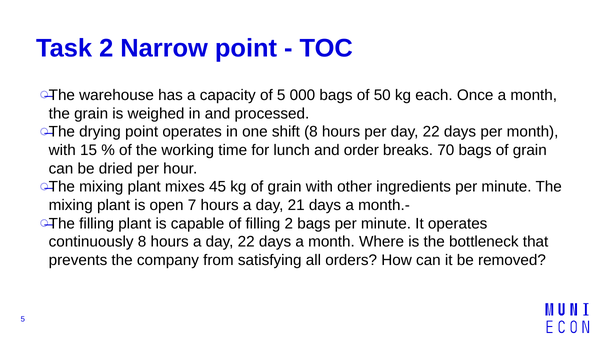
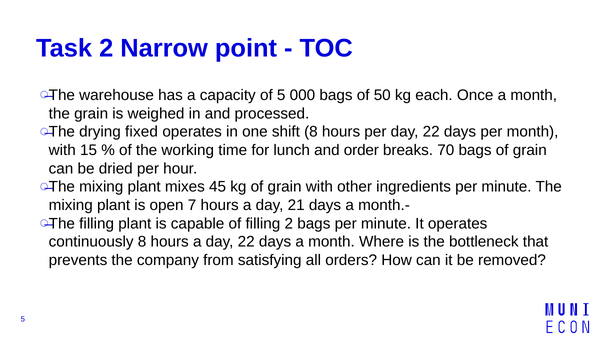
drying point: point -> fixed (142, 132)
